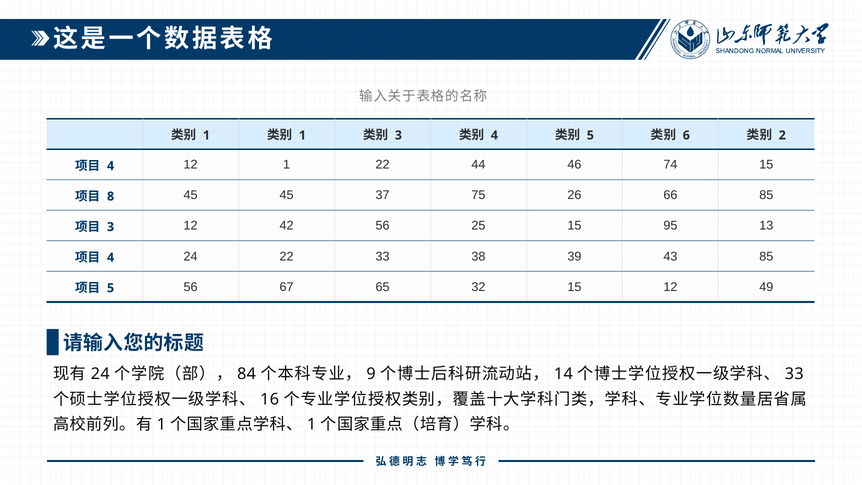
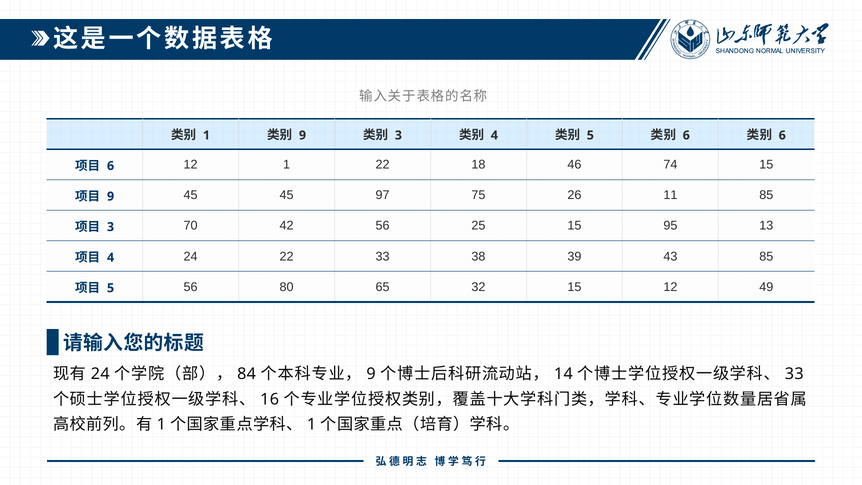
1: 1 -> 9 (302, 135)
2: 2 -> 6 (782, 135)
4: 4 -> 6 (111, 166)
44: 44 -> 18 (478, 165)
8: 8 -> 9 (111, 196)
37: 37 -> 97 (383, 195)
66: 66 -> 11 (670, 195)
3 12: 12 -> 70 (191, 226)
67: 67 -> 80 (287, 287)
